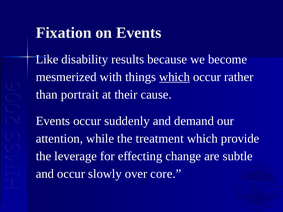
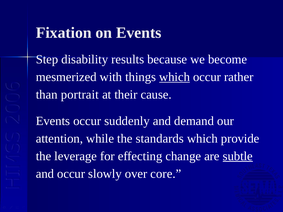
Like: Like -> Step (47, 59)
treatment: treatment -> standards (160, 139)
subtle underline: none -> present (238, 156)
